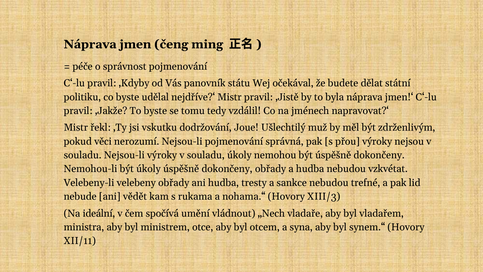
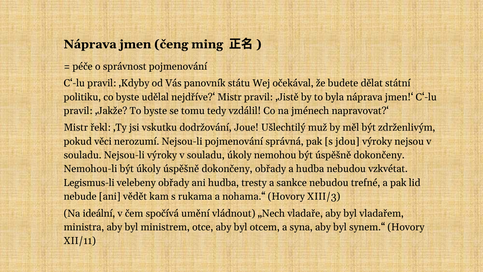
přou: přou -> jdou (347, 141)
Velebeny-li: Velebeny-li -> Legismus-li (89, 183)
